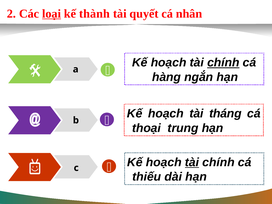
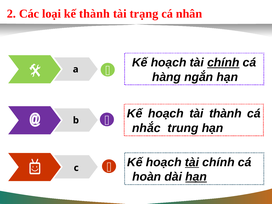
loại underline: present -> none (52, 14)
quyết: quyết -> trạng (144, 14)
tài tháng: tháng -> thành (225, 114)
thoại: thoại -> nhắc (146, 128)
thiếu: thiếu -> hoàn (147, 177)
hạn underline: none -> present (196, 177)
